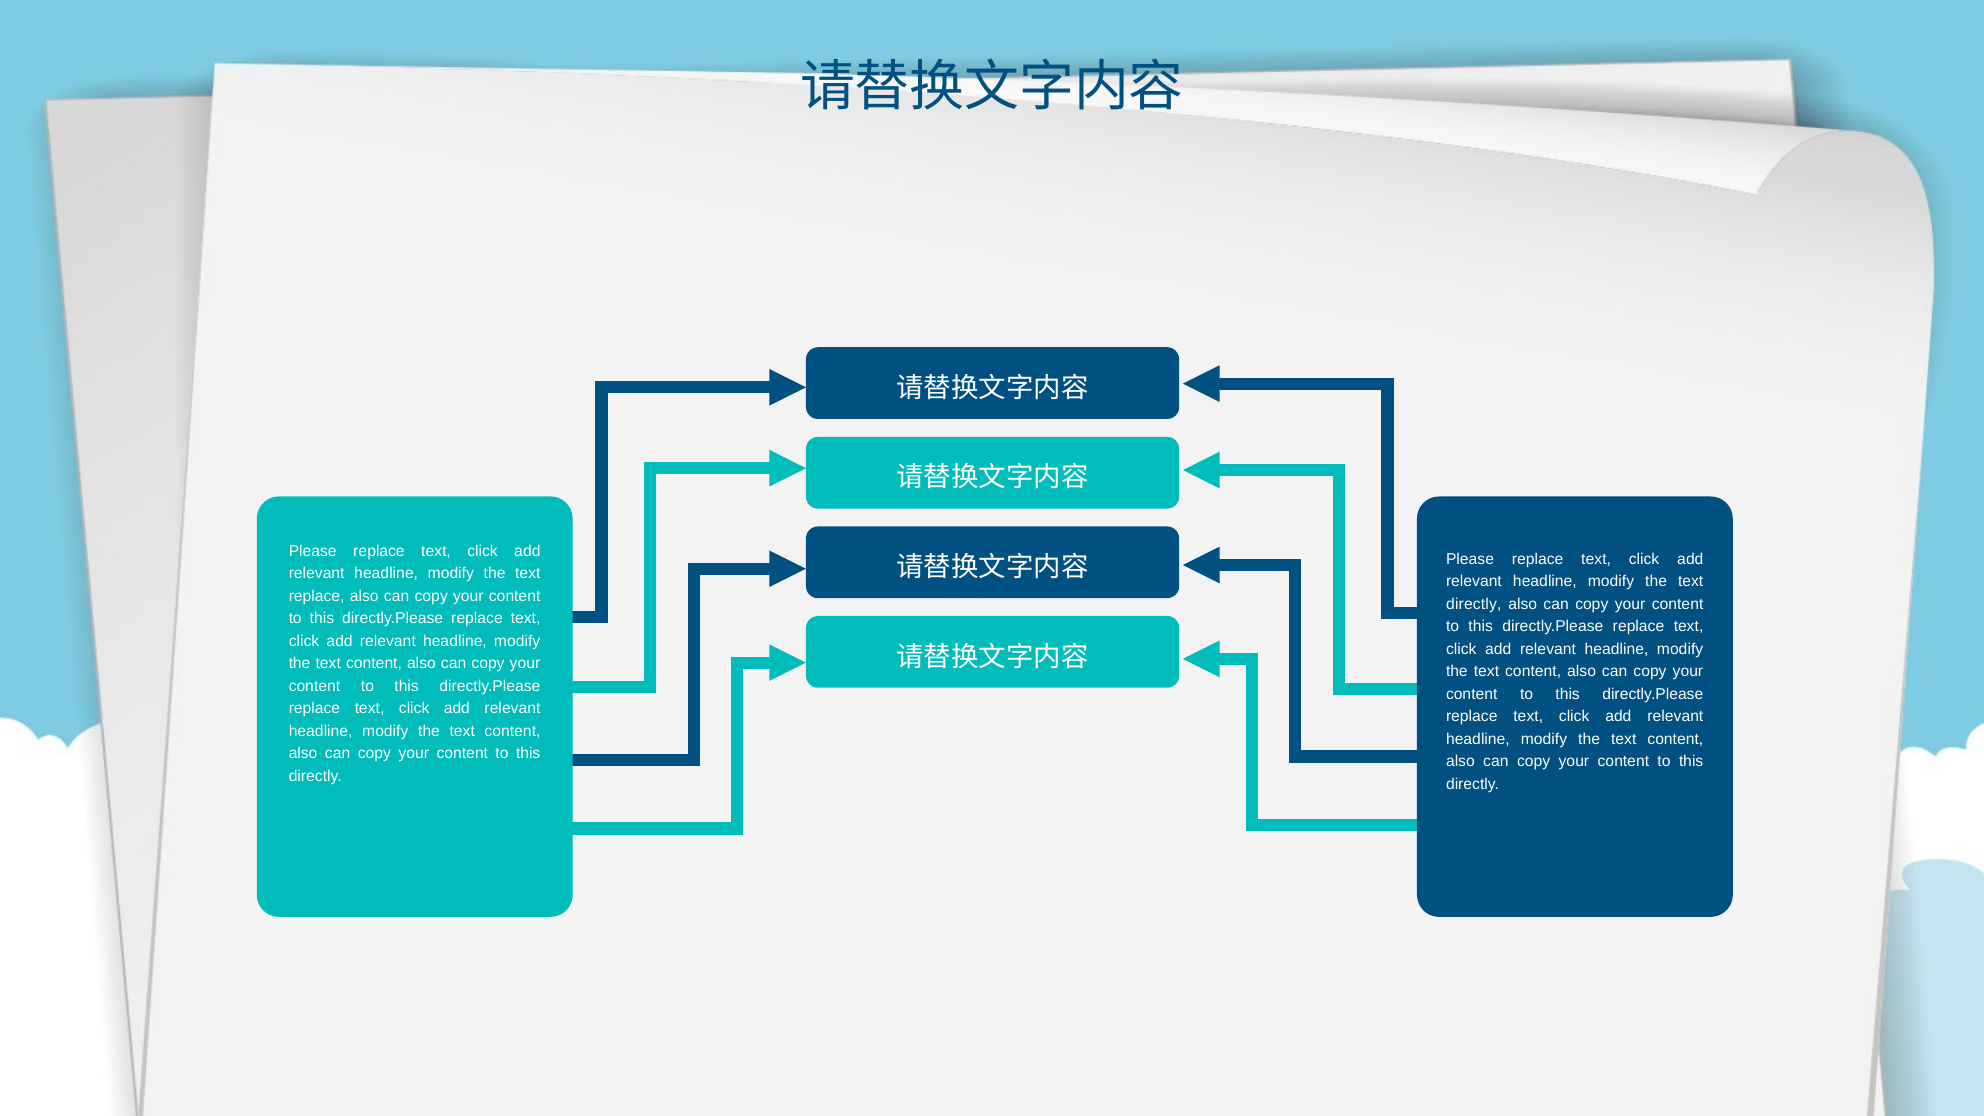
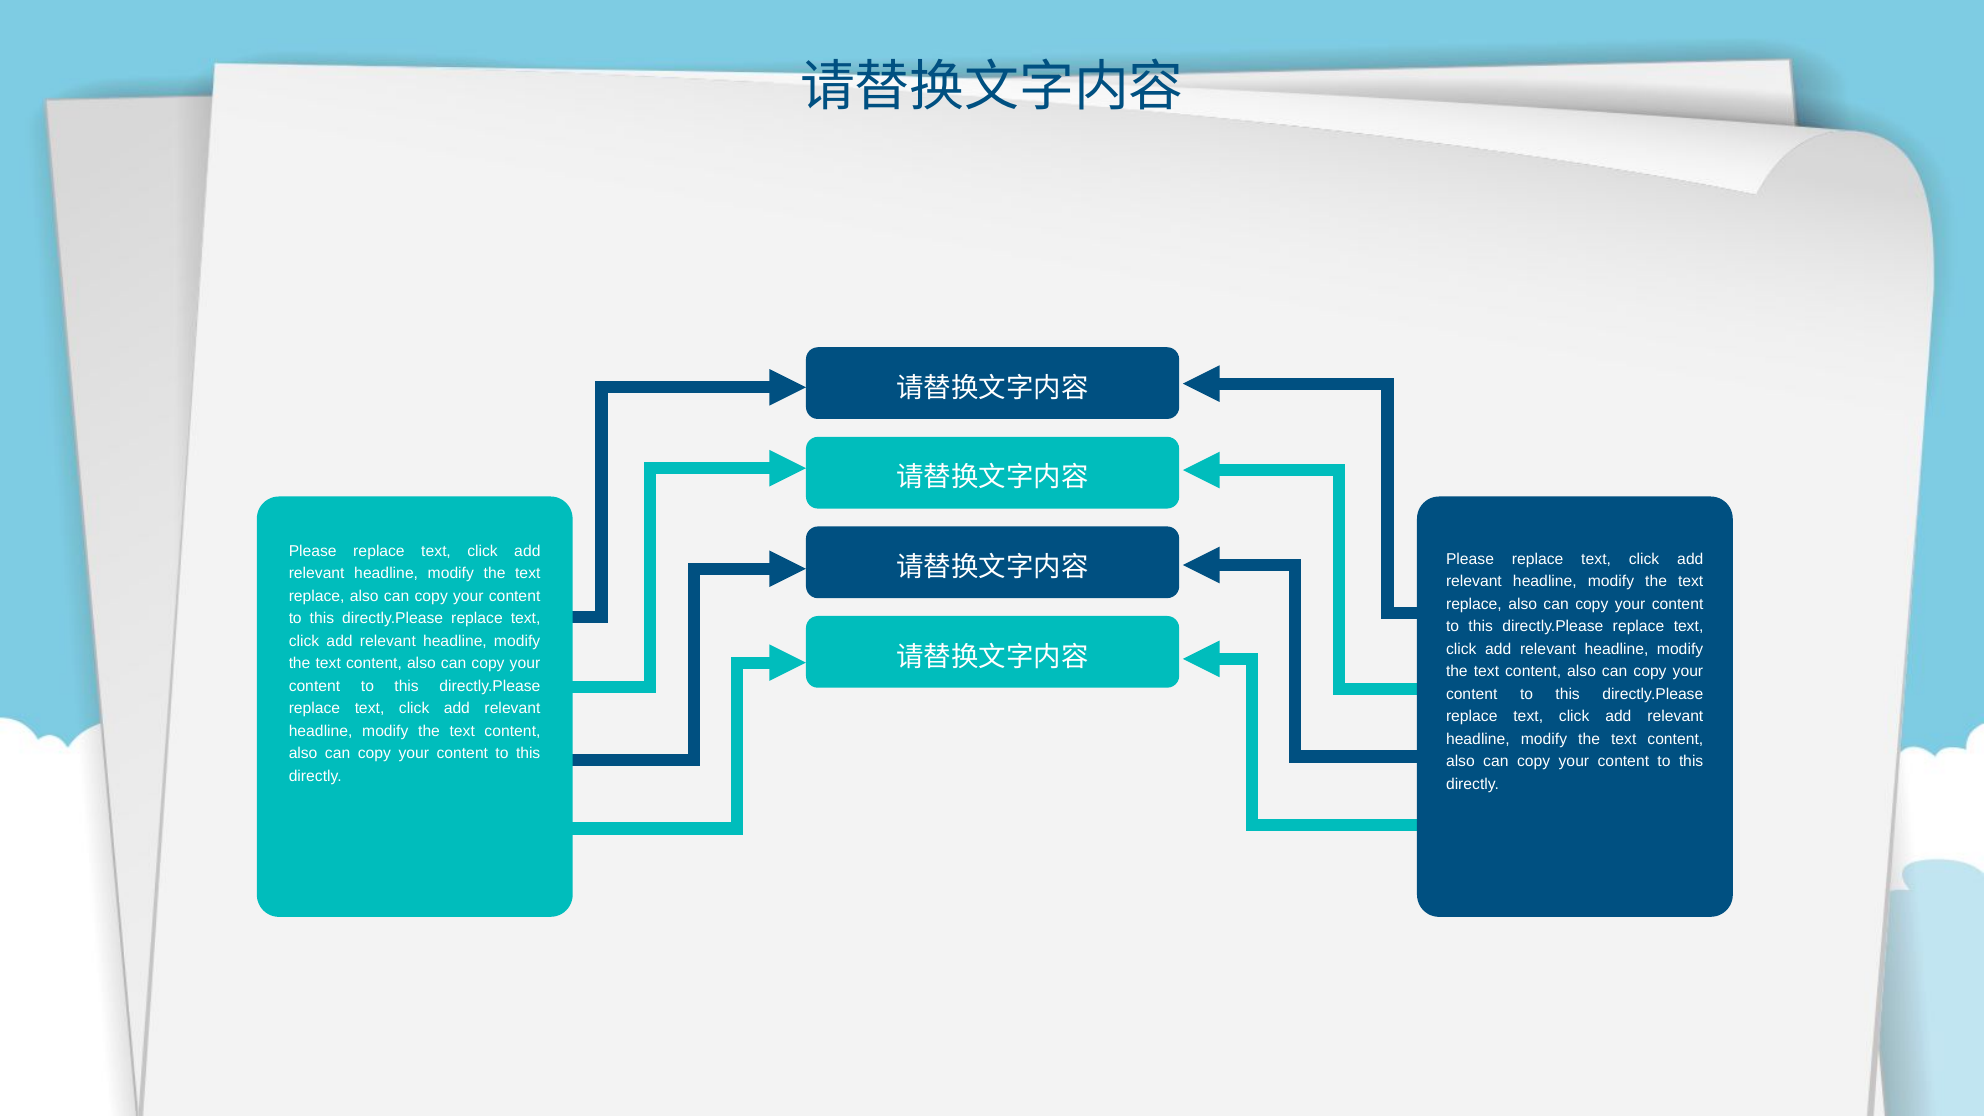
directly: directly -> replace (1474, 604)
